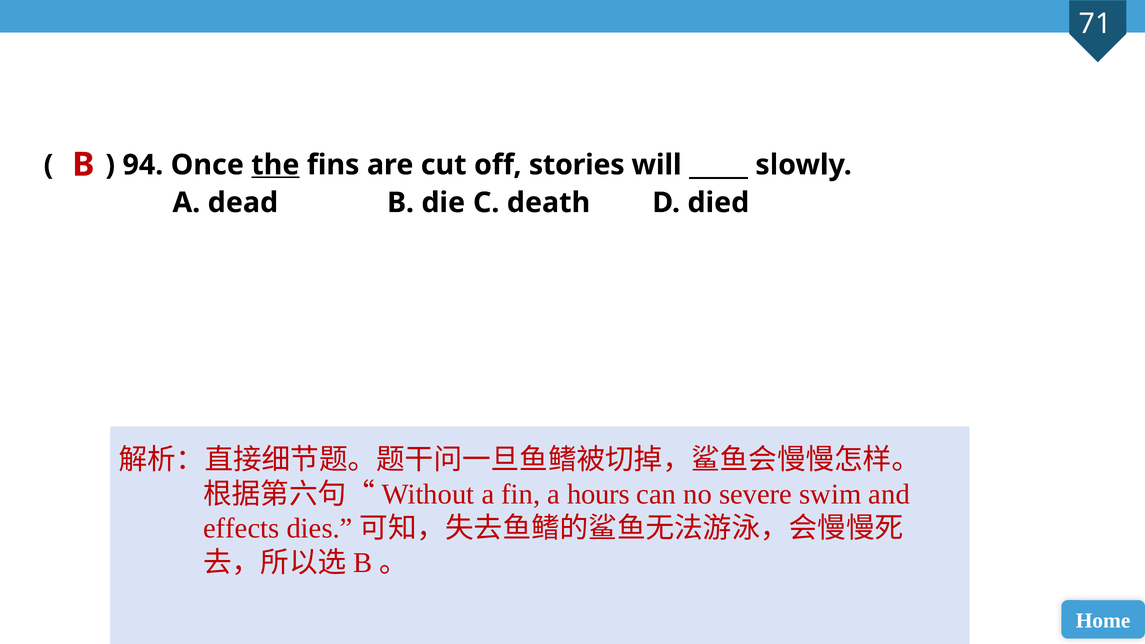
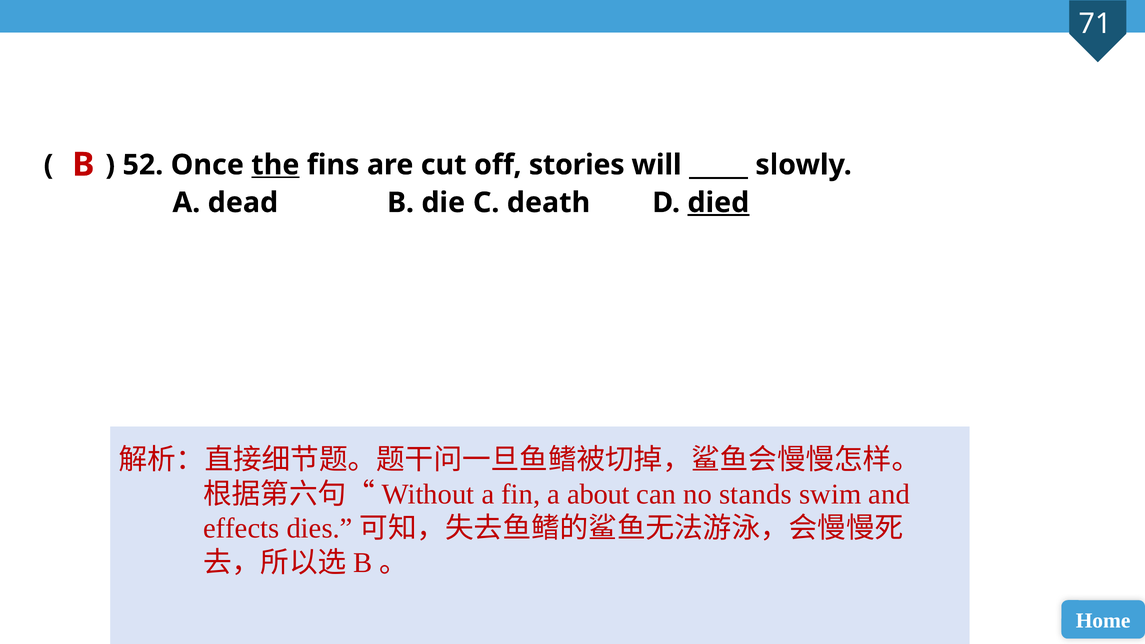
94: 94 -> 52 (143, 165)
died underline: none -> present (718, 203)
hours: hours -> about (598, 494)
severe: severe -> stands (755, 494)
